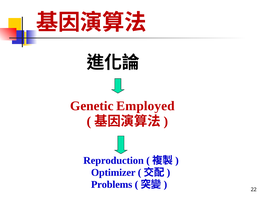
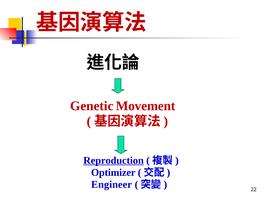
Employed: Employed -> Movement (146, 106)
Reproduction underline: none -> present (114, 160)
Problems: Problems -> Engineer (112, 184)
